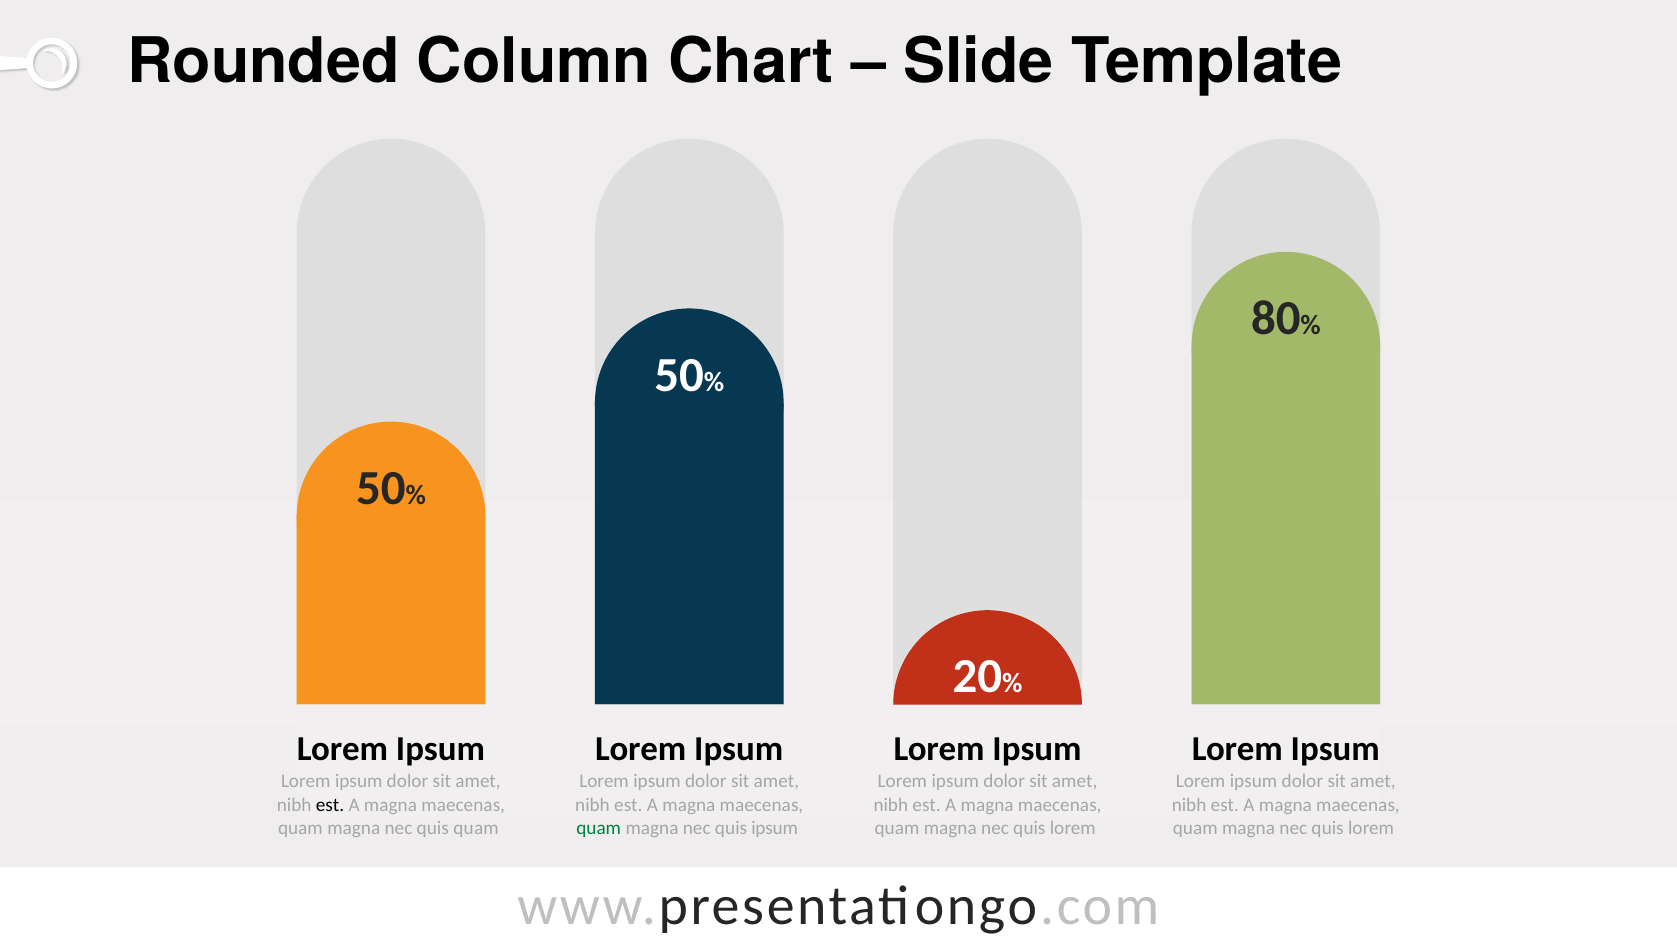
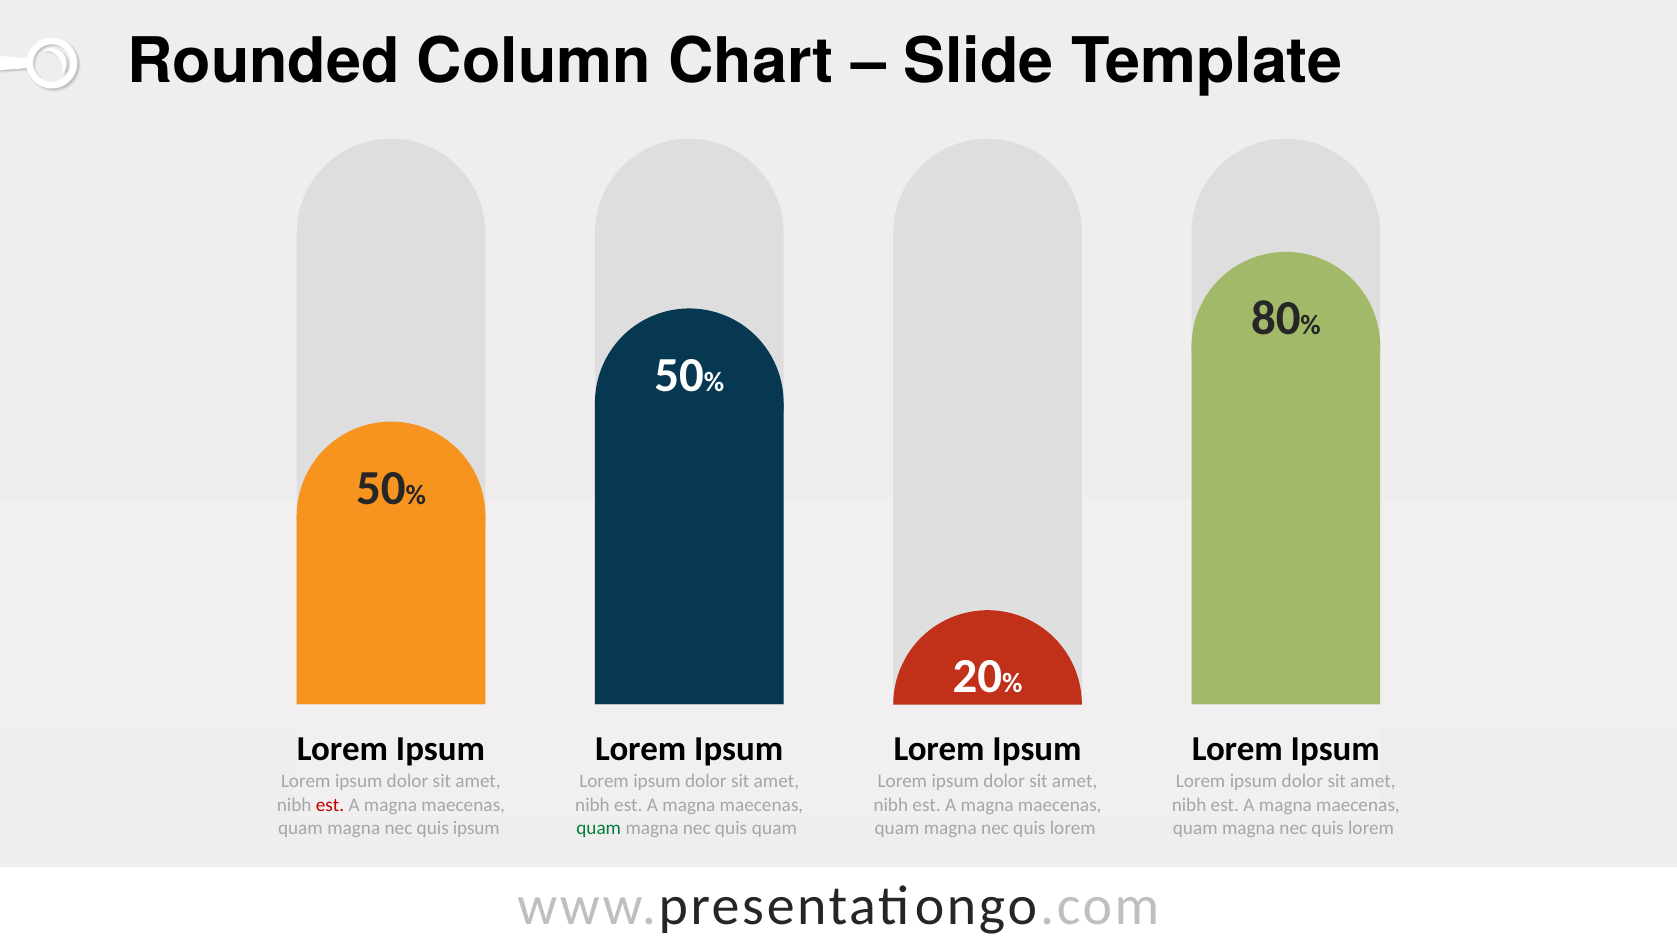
est colour: black -> red (330, 805)
quis quam: quam -> ipsum (476, 828)
quis ipsum: ipsum -> quam (774, 828)
